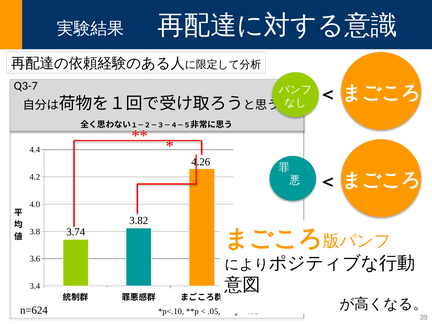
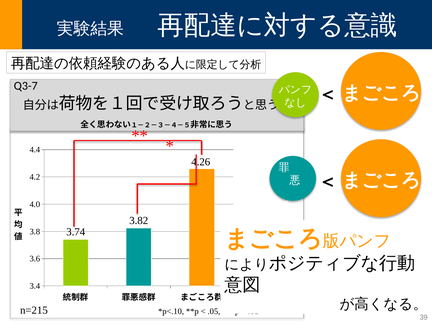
n=624: n=624 -> n=215 (34, 310)
